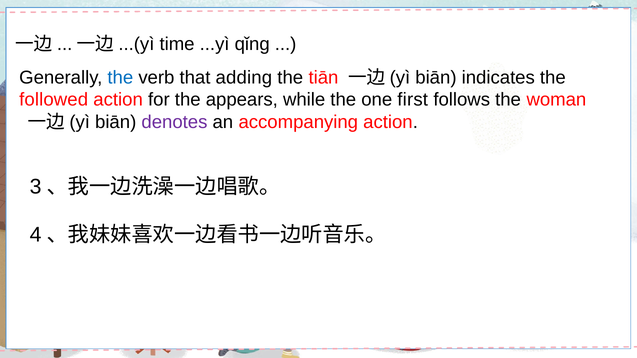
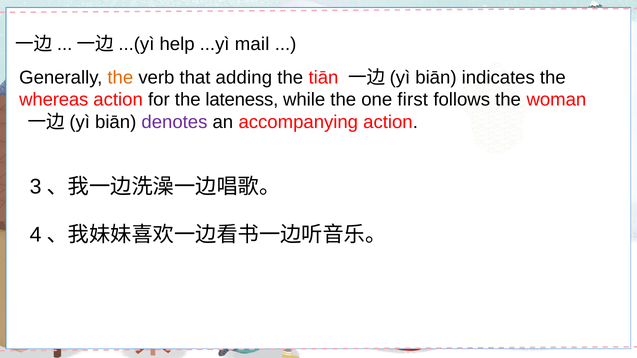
time: time -> help (177, 44)
qǐng: qǐng -> mail (252, 44)
the colour: blue -> orange (120, 78)
followed: followed -> whereas (54, 100)
appears: appears -> lateness (242, 100)
